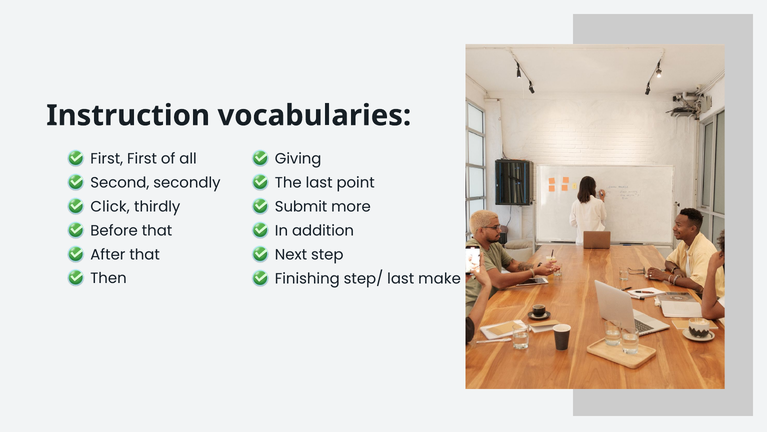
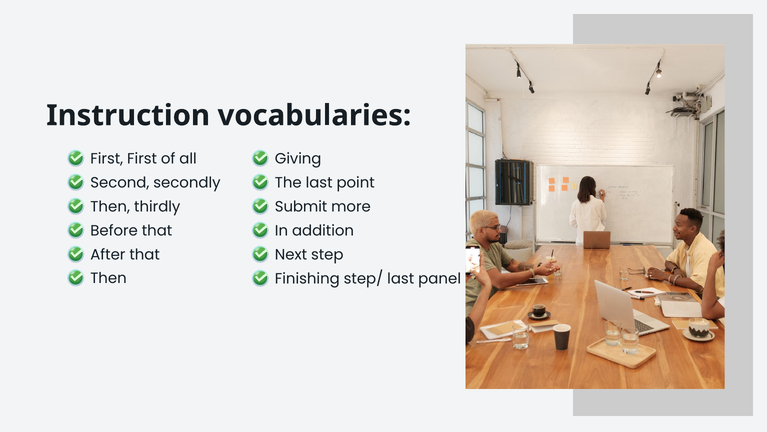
Click: Click -> Then (110, 207)
make: make -> panel (440, 278)
